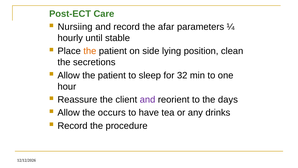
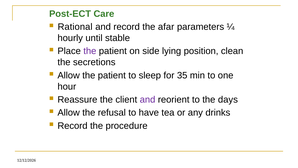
Nursiing: Nursiing -> Rational (75, 27)
the colour: orange -> purple (90, 51)
32: 32 -> 35 (182, 75)
occurs: occurs -> refusal (112, 112)
